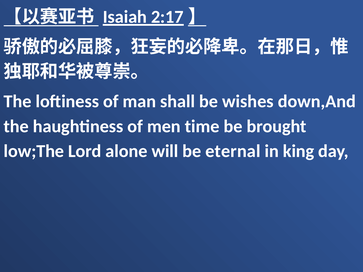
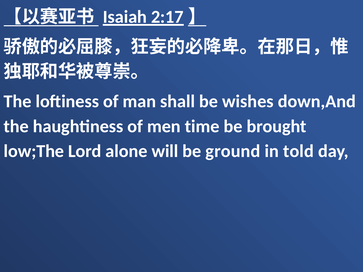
eternal: eternal -> ground (233, 151)
king: king -> told (298, 151)
